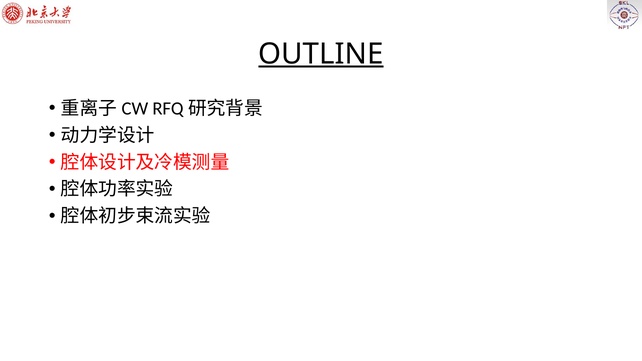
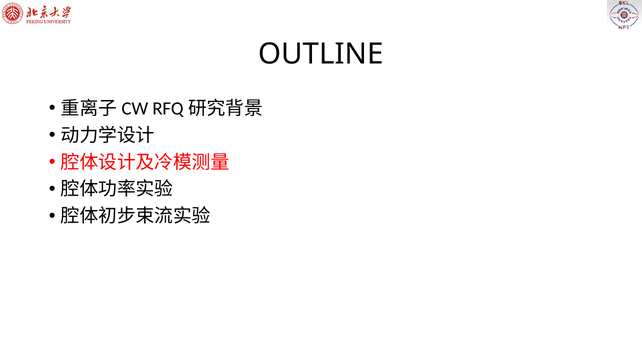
OUTLINE underline: present -> none (321, 54)
